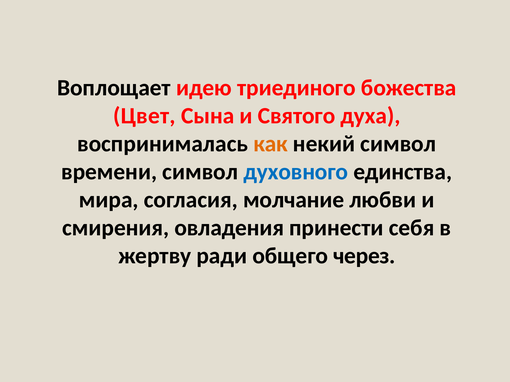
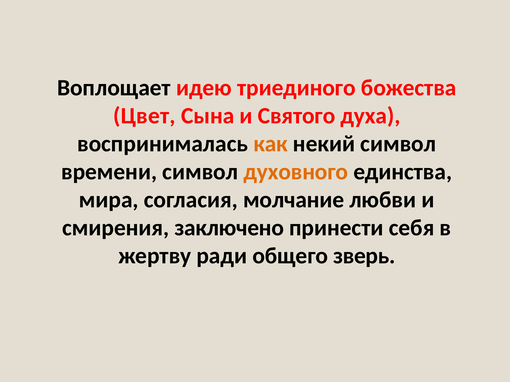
духовного colour: blue -> orange (296, 172)
овладения: овладения -> заключено (229, 228)
через: через -> зверь (364, 256)
